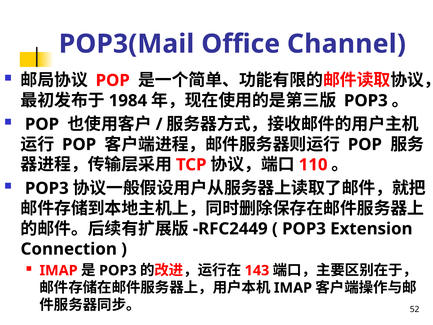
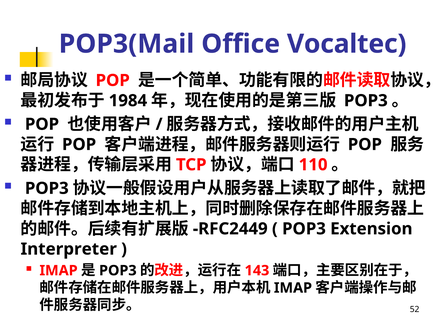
Channel: Channel -> Vocaltec (347, 44)
Connection: Connection -> Interpreter (69, 249)
